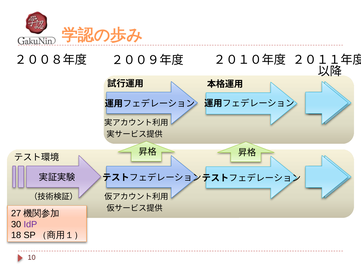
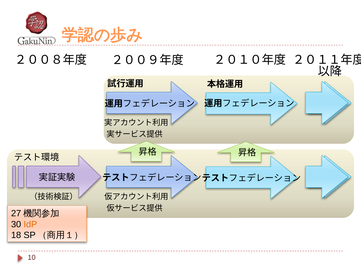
IdP colour: purple -> orange (30, 224)
